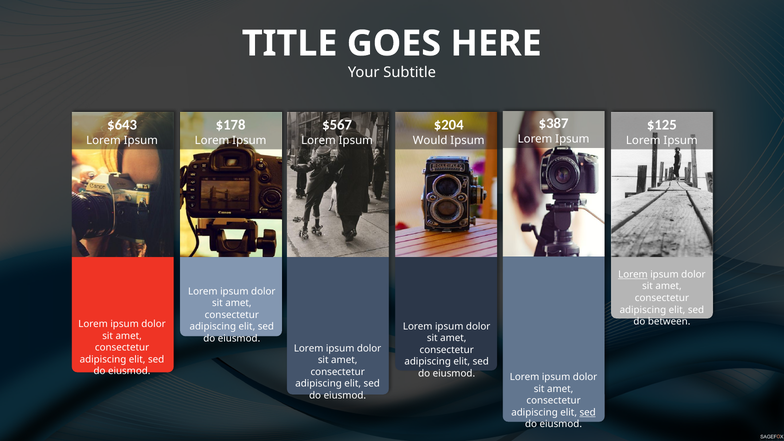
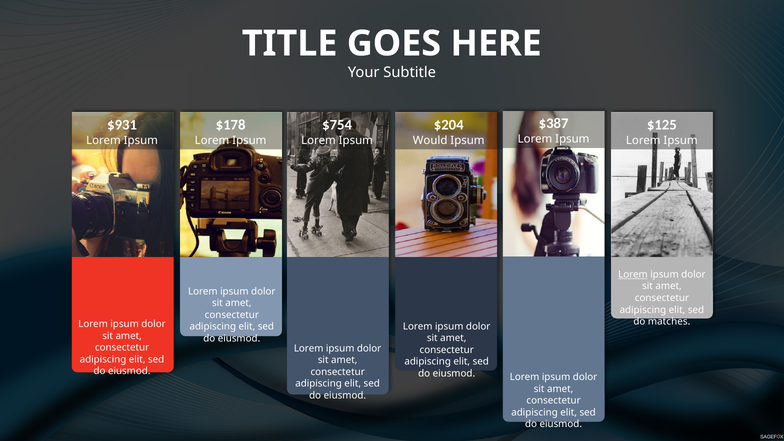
$643: $643 -> $931 (122, 125)
$567: $567 -> $754 (337, 125)
between: between -> matches (669, 322)
sed underline: present -> none (588, 412)
